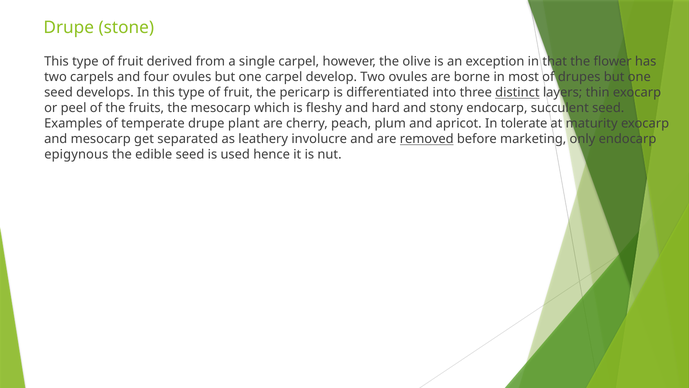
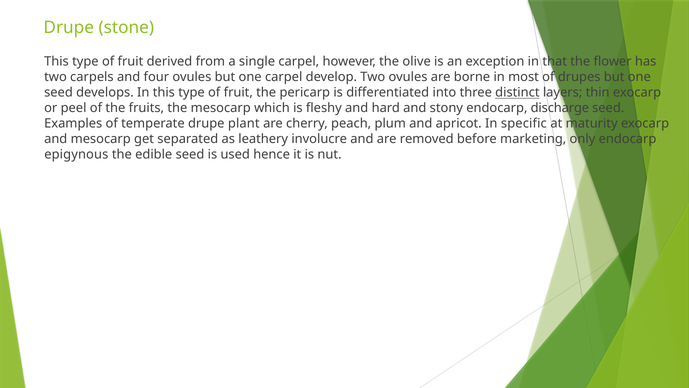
succulent: succulent -> discharge (560, 108)
tolerate: tolerate -> specific (524, 124)
removed underline: present -> none (427, 139)
